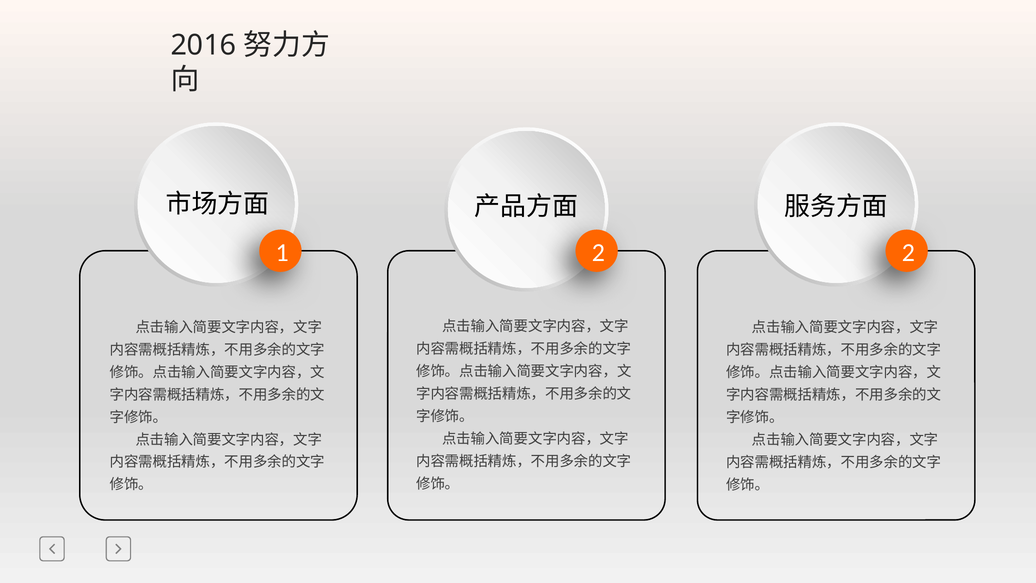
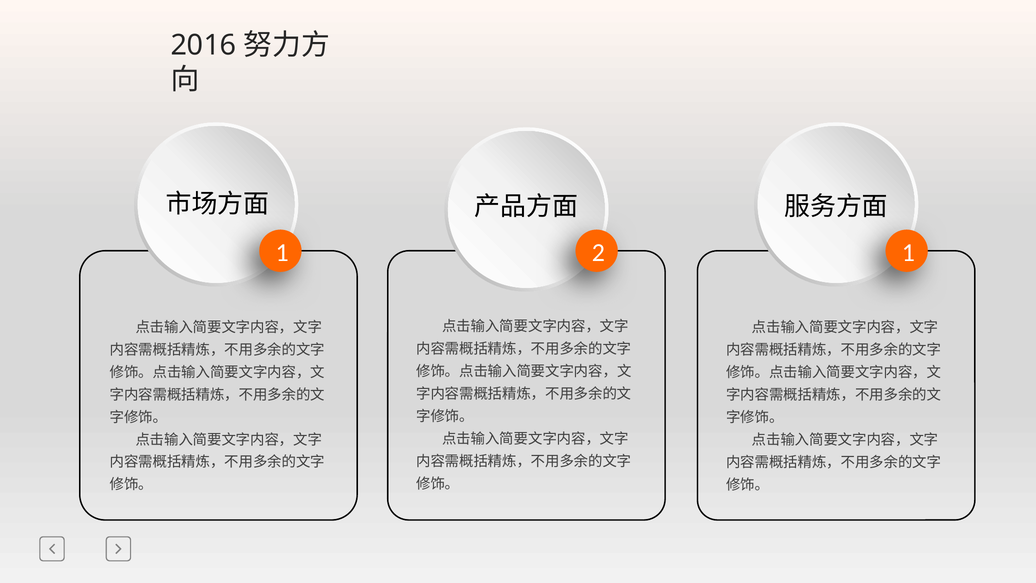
2 2: 2 -> 1 (908, 252)
